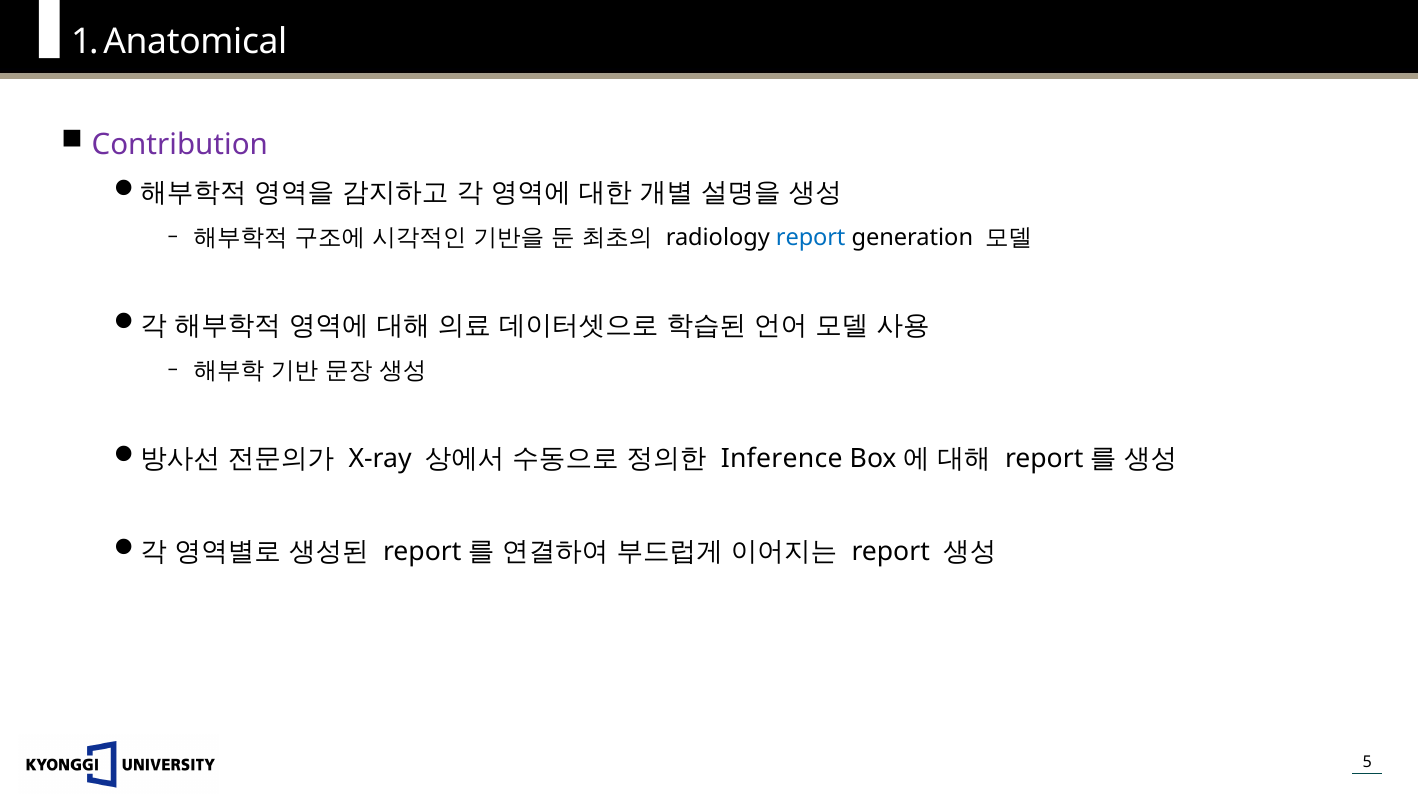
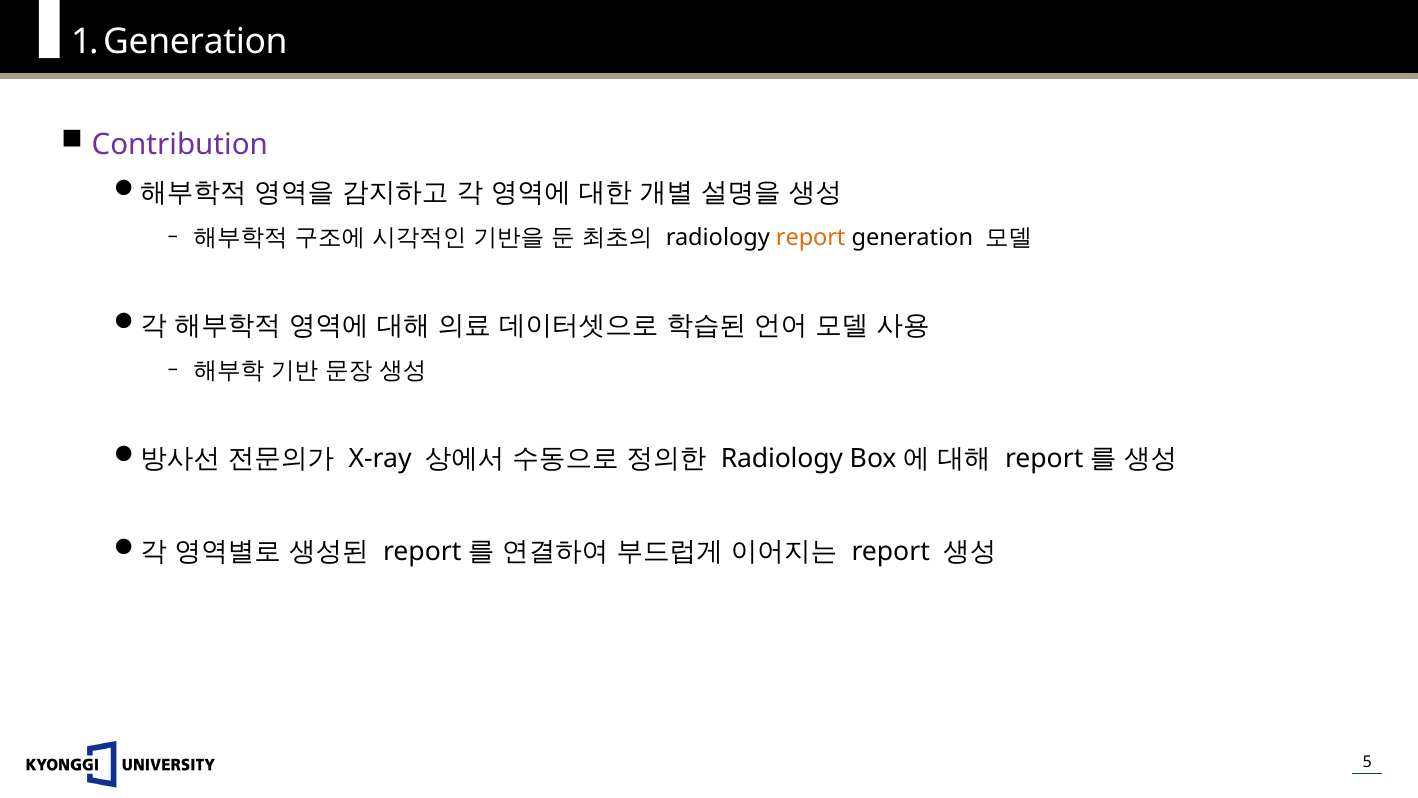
1 Anatomical: Anatomical -> Generation (195, 42)
report colour: blue -> orange (811, 237)
Inference: Inference -> Radiology (782, 459)
